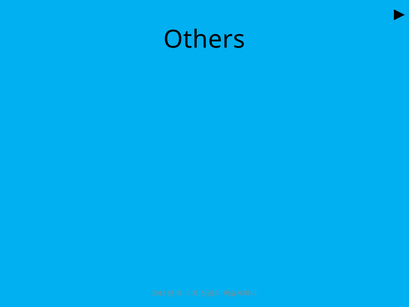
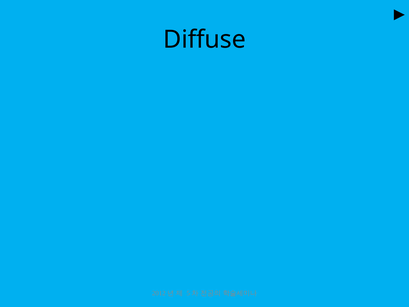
Others: Others -> Diffuse (205, 40)
